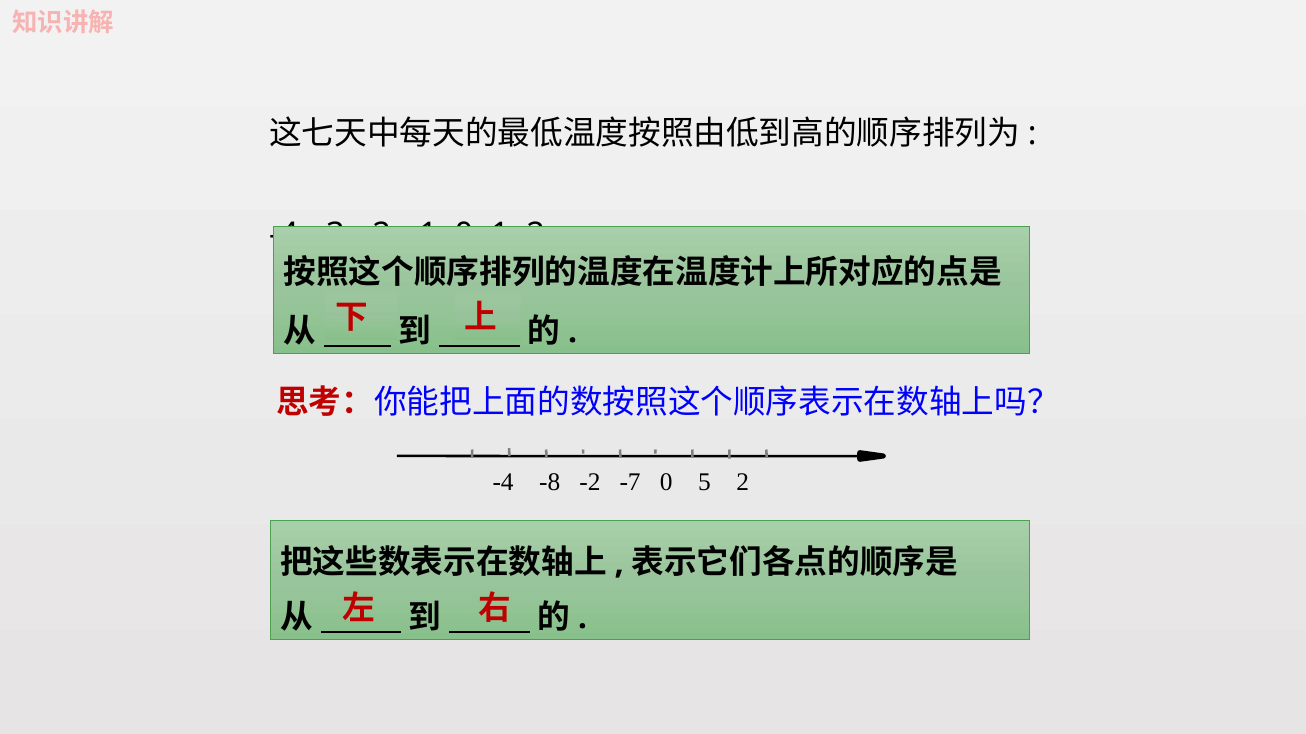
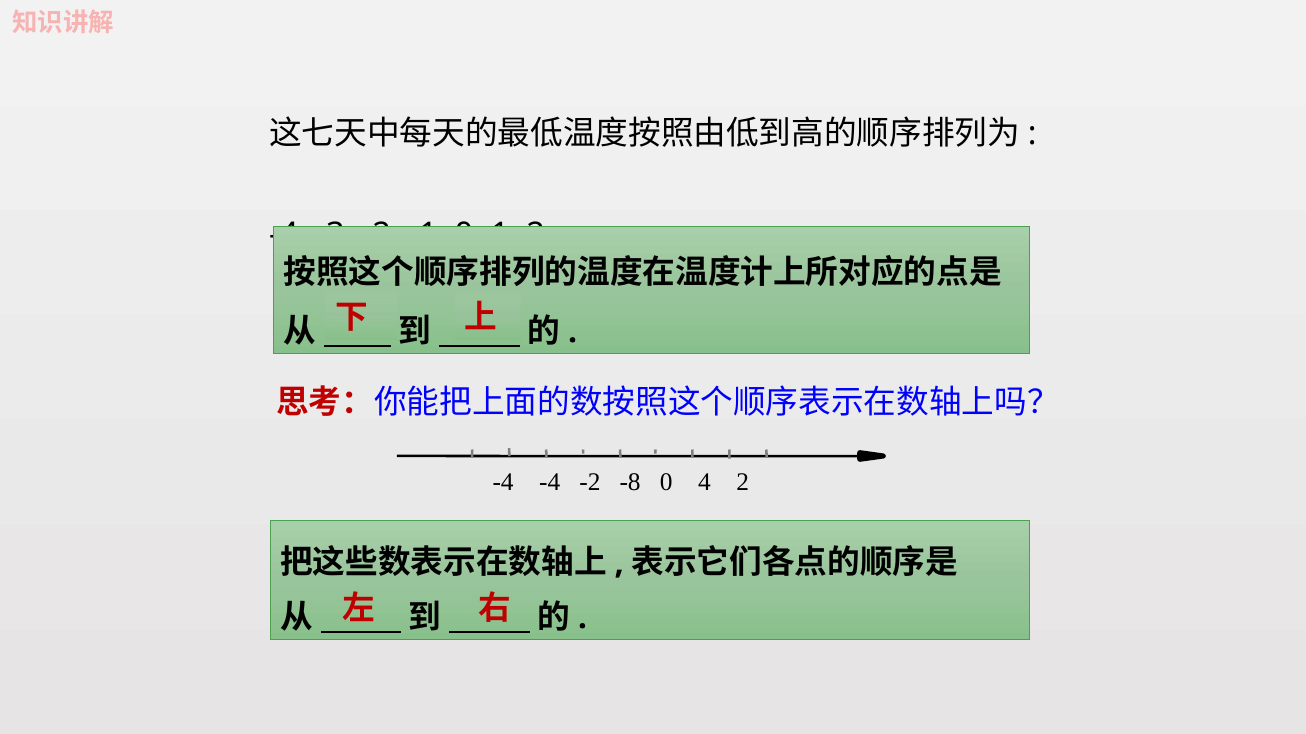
-4 -8: -8 -> -4 (550, 482)
-7: -7 -> -8 (630, 482)
5: 5 -> 4 (704, 482)
